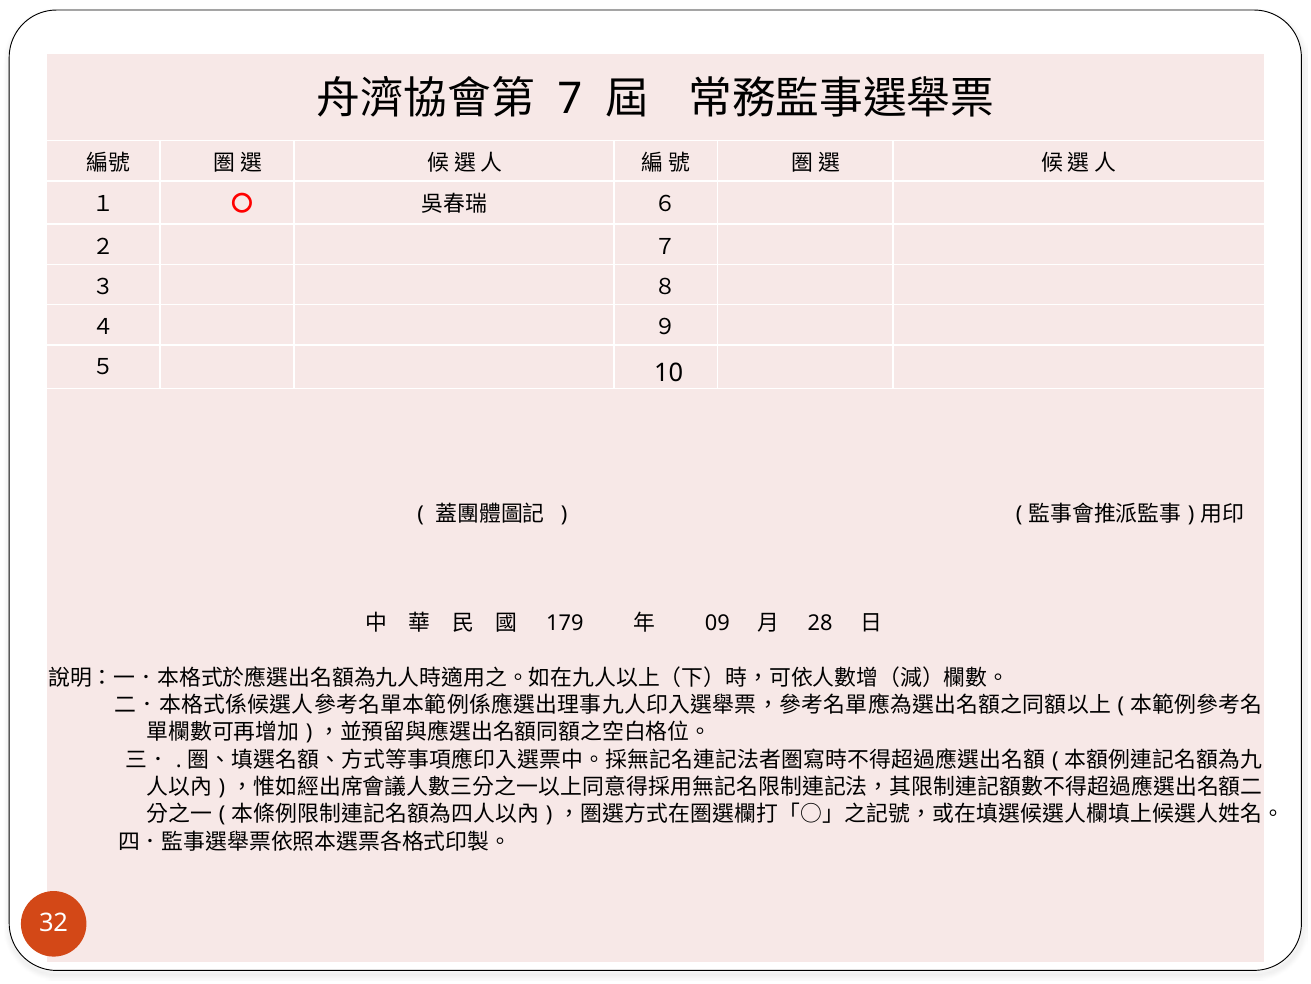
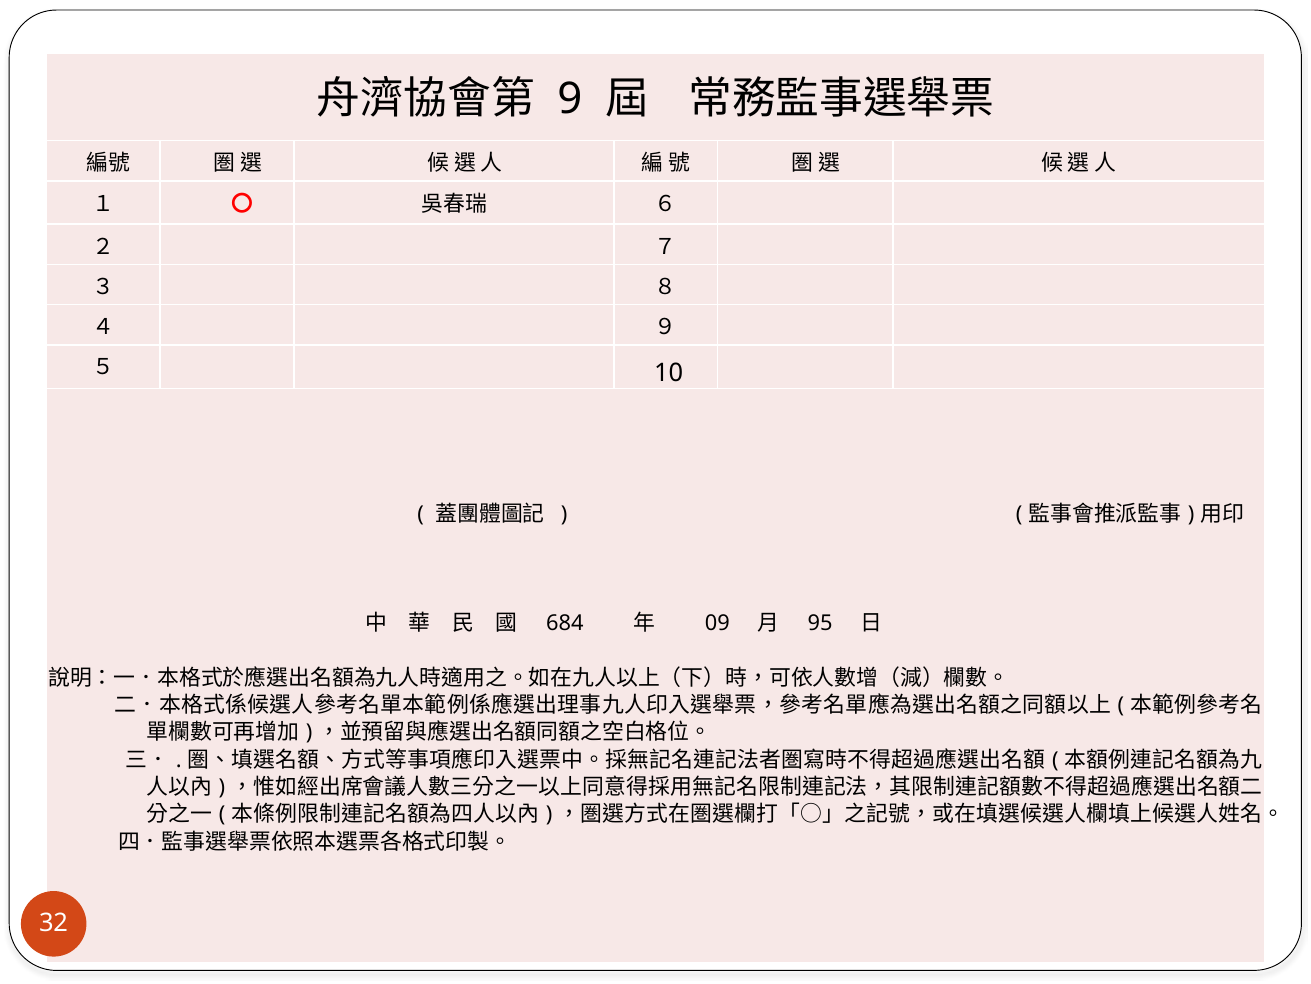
7: 7 -> 9 (570, 99)
179: 179 -> 684 (565, 623)
28: 28 -> 95 (820, 623)
